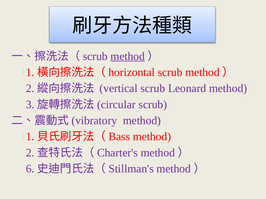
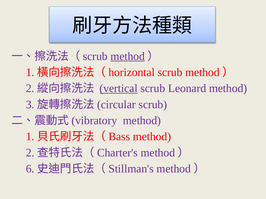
vertical underline: none -> present (119, 89)
